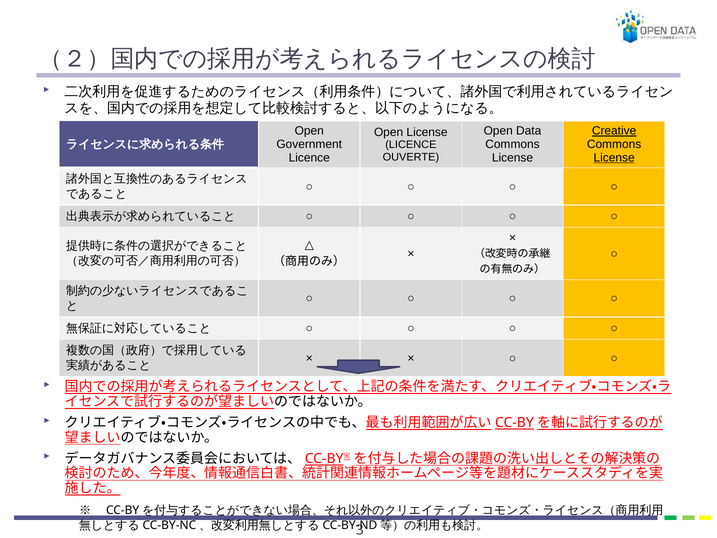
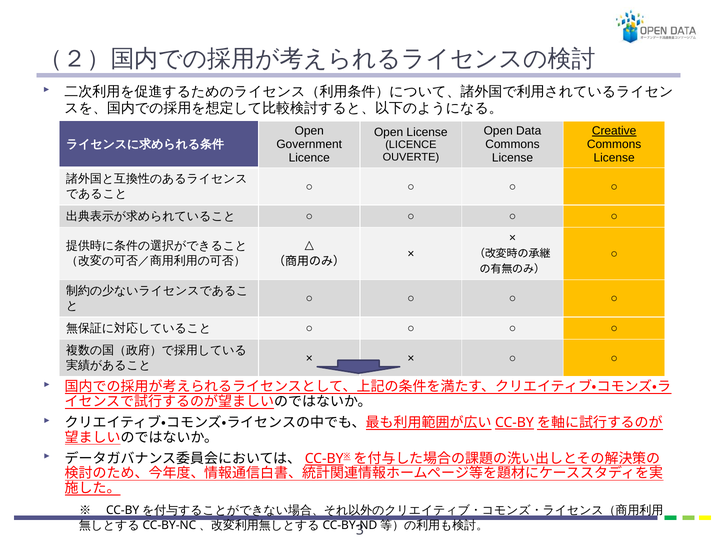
License underline: present -> none (614, 158)
